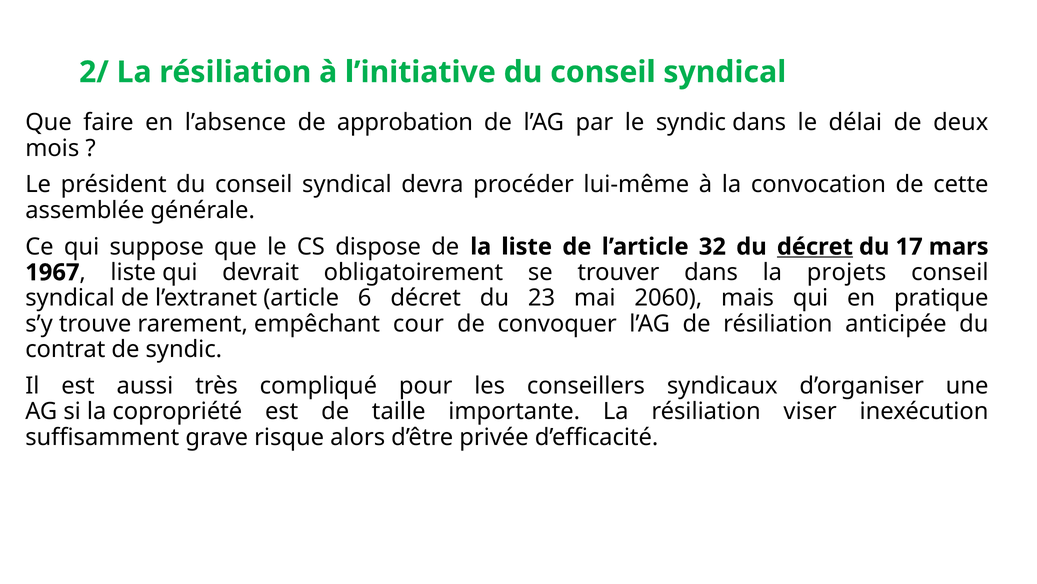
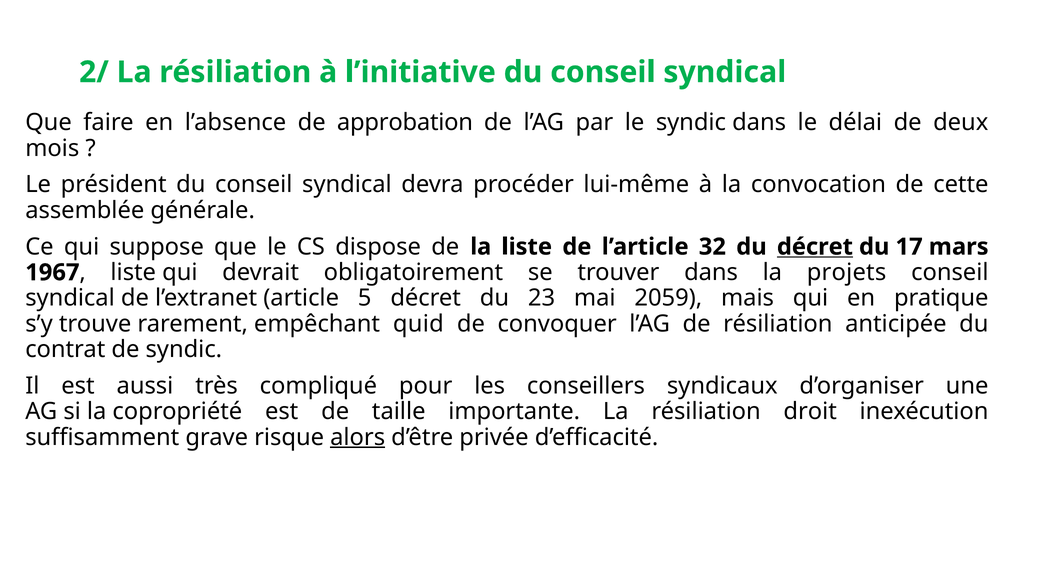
6: 6 -> 5 (365, 298)
2060: 2060 -> 2059 (668, 298)
cour: cour -> quid (418, 323)
viser: viser -> droit (810, 411)
alors underline: none -> present (358, 437)
